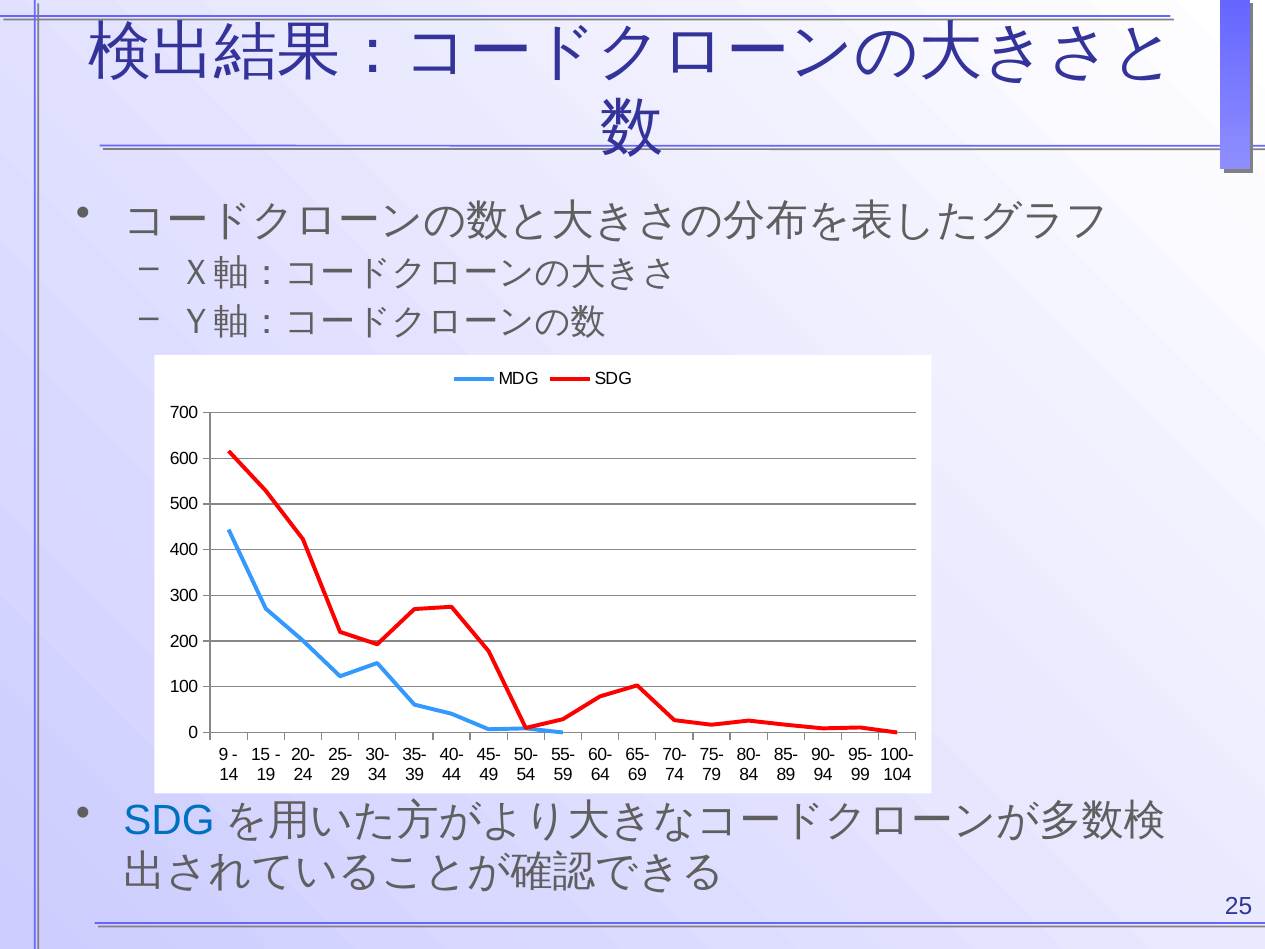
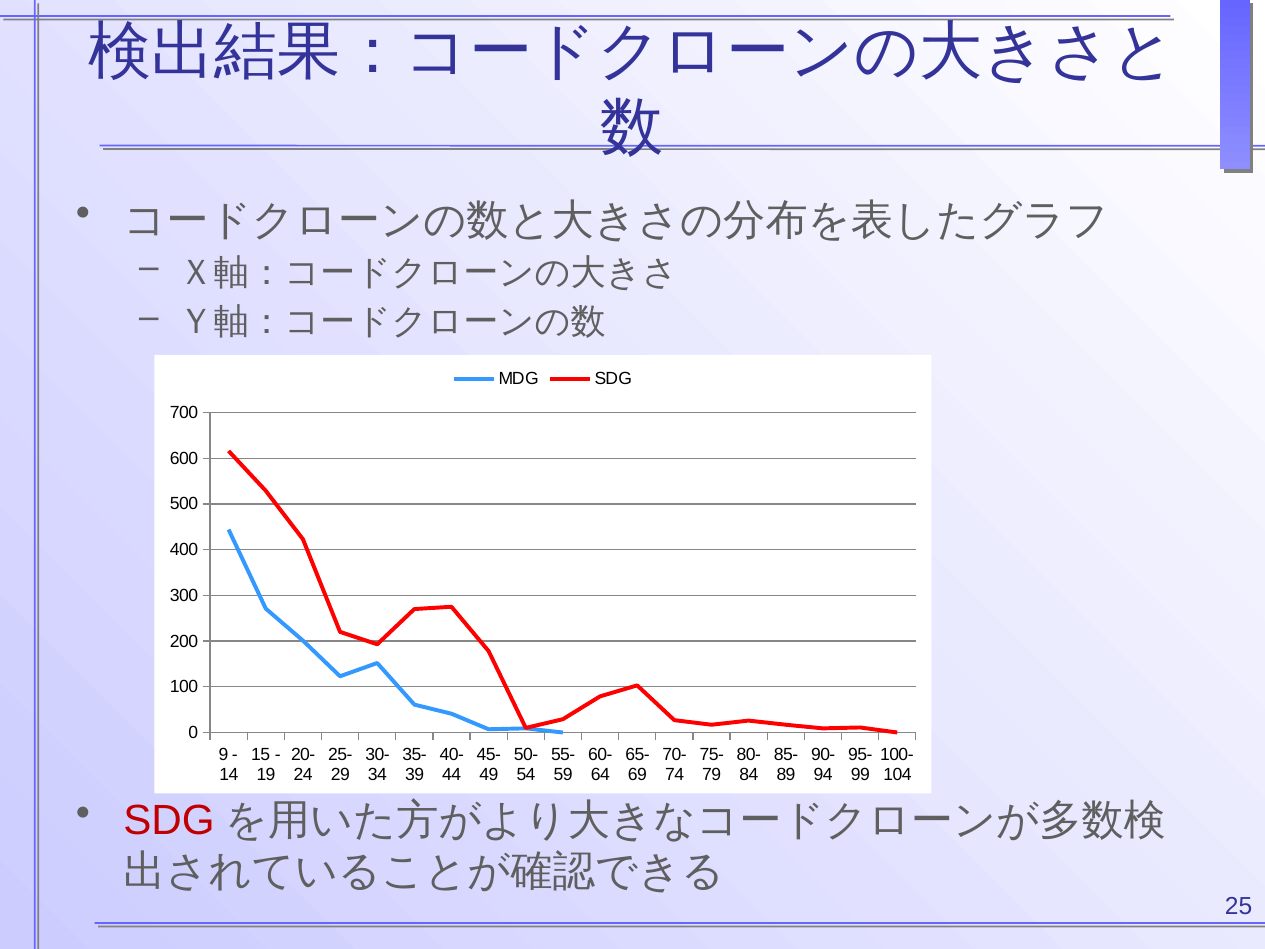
SDG colour: blue -> red (169, 820)
